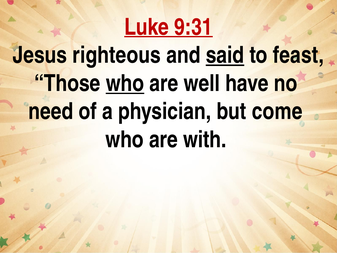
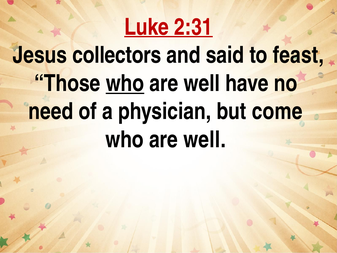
9:31: 9:31 -> 2:31 (193, 27)
righteous: righteous -> collectors (117, 55)
said underline: present -> none (225, 55)
with: with -> well (205, 139)
